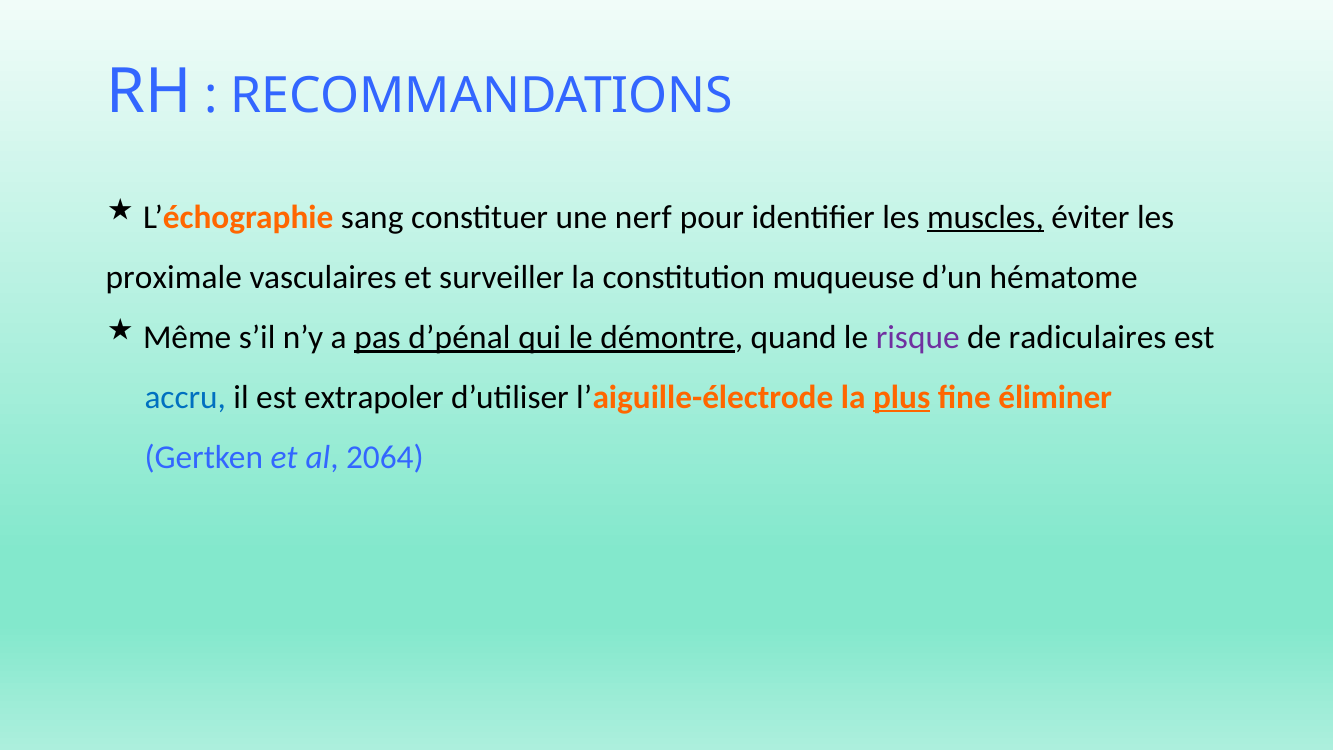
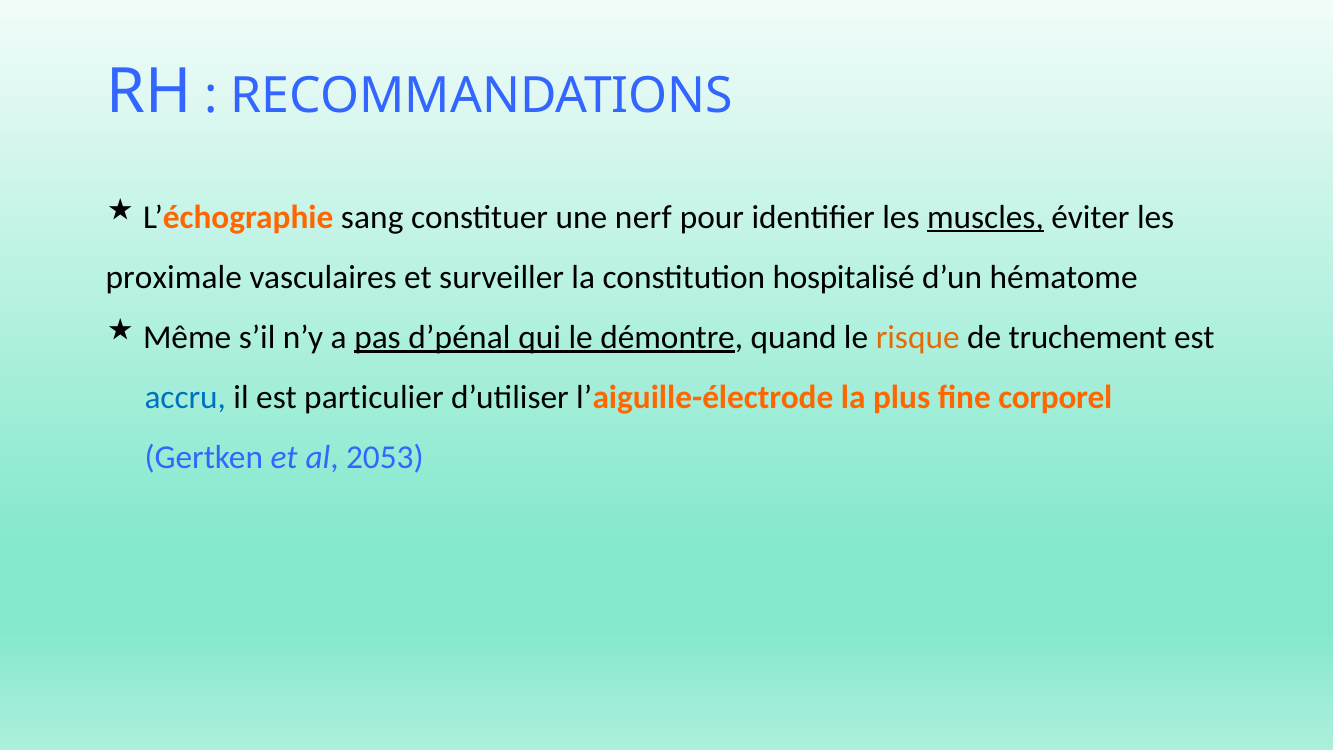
muqueuse: muqueuse -> hospitalisé (844, 277)
risque colour: purple -> orange (918, 337)
radiculaires: radiculaires -> truchement (1088, 337)
extrapoler: extrapoler -> particulier (374, 397)
plus underline: present -> none (902, 397)
éliminer: éliminer -> corporel (1055, 397)
2064: 2064 -> 2053 (385, 457)
